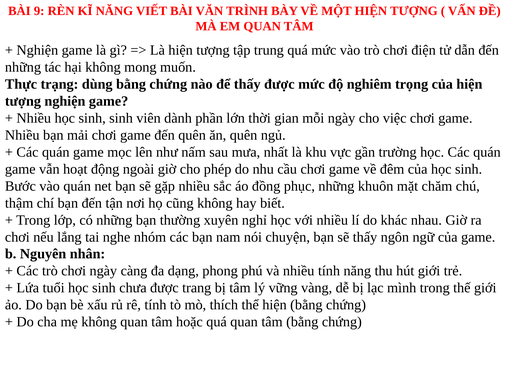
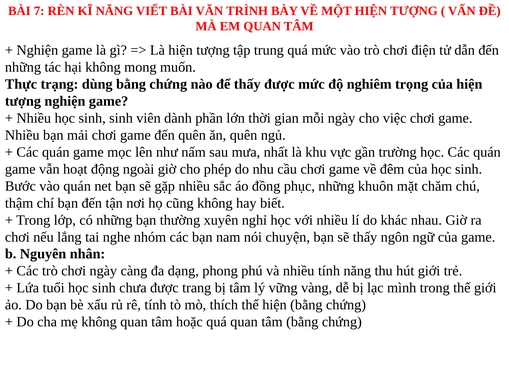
9: 9 -> 7 (39, 11)
